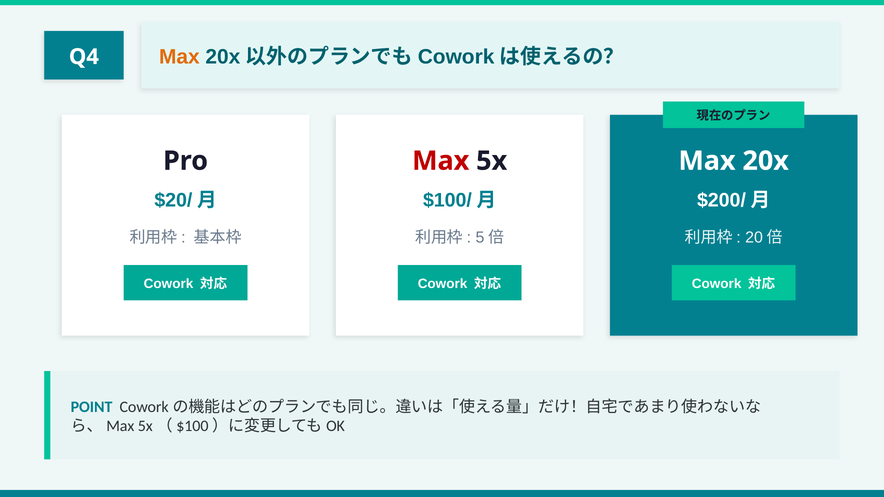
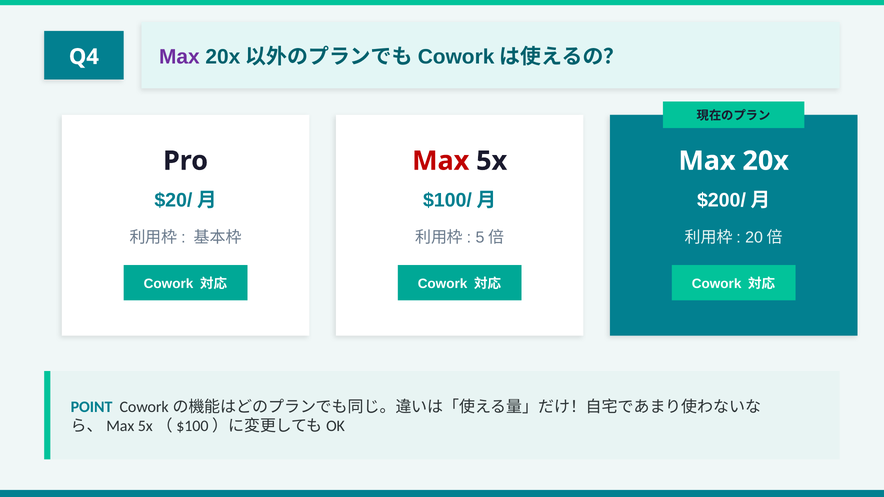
Max colour: orange -> purple (179, 57)
